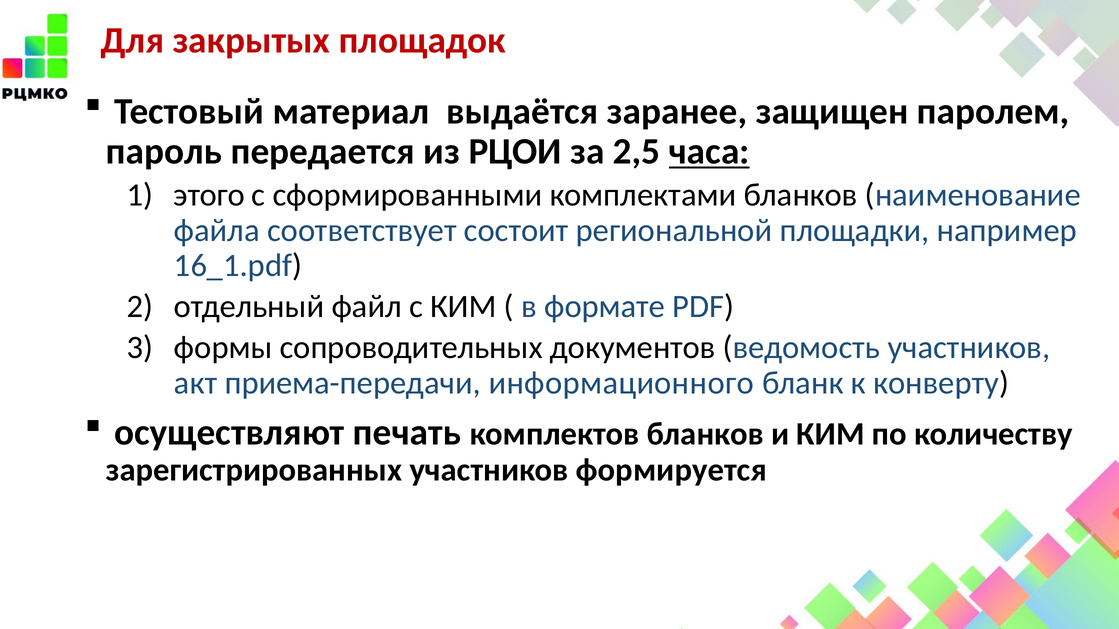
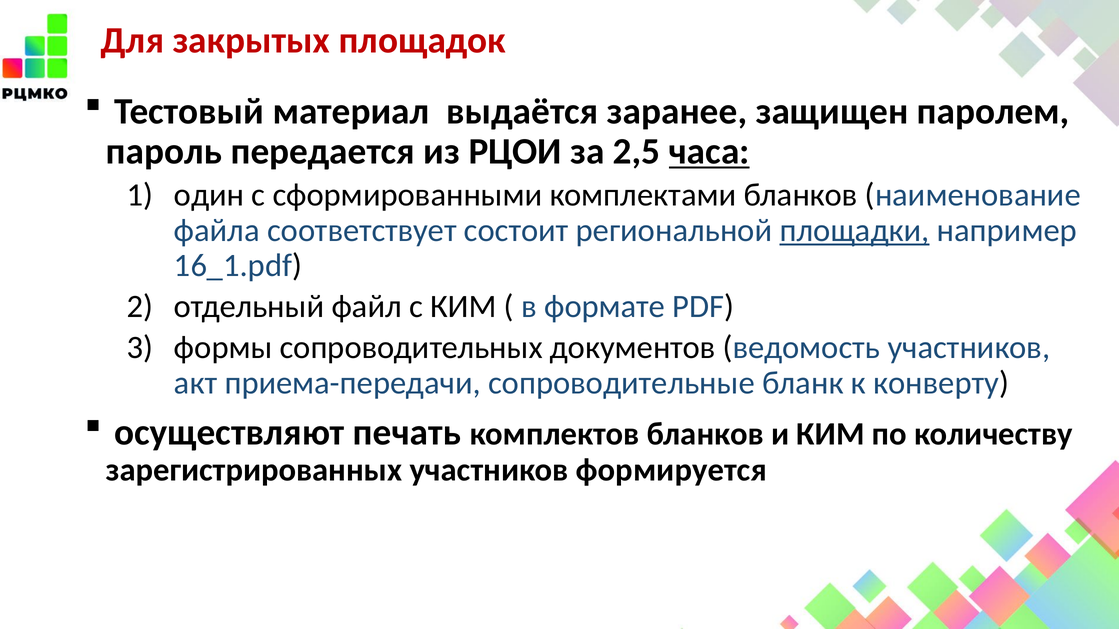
этого: этого -> один (209, 195)
площадки underline: none -> present (855, 230)
информационного: информационного -> сопроводительные (621, 383)
